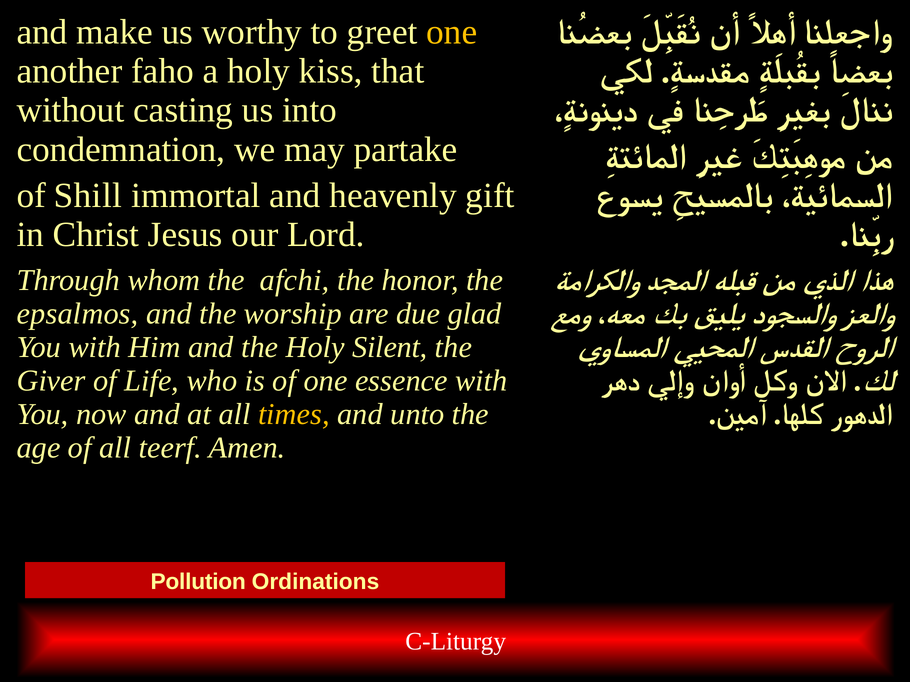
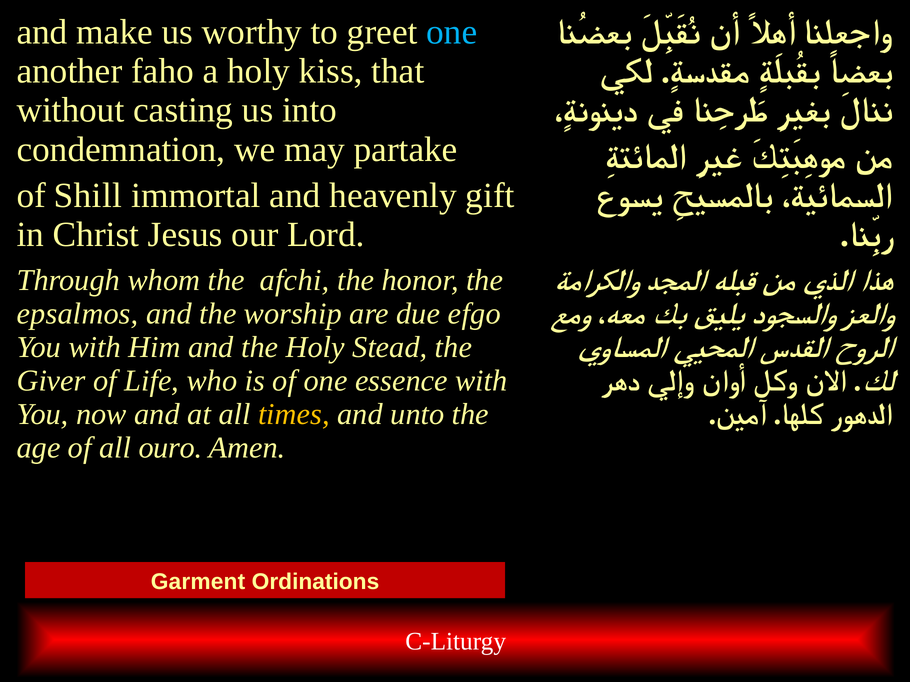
one colour: yellow -> light blue (452, 32)
glad: glad -> efgo (474, 314)
Silent: Silent -> Stead (390, 347)
teerf: teerf -> ouro (170, 448)
Pollution: Pollution -> Garment (198, 582)
